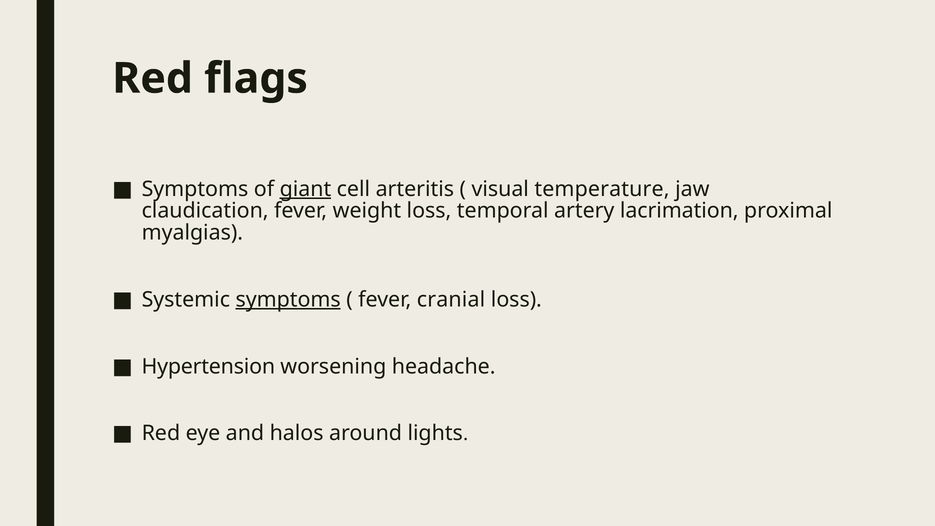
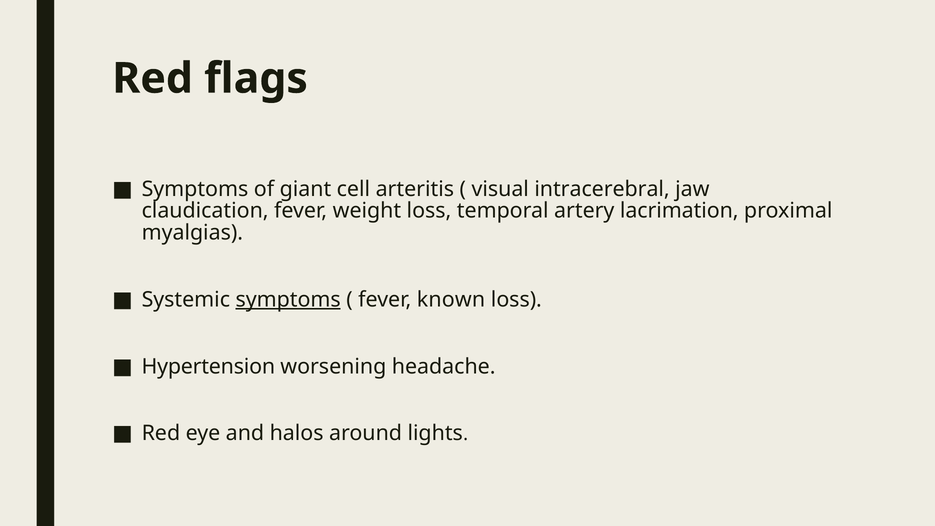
giant underline: present -> none (305, 189)
temperature: temperature -> intracerebral (602, 189)
cranial: cranial -> known (451, 300)
